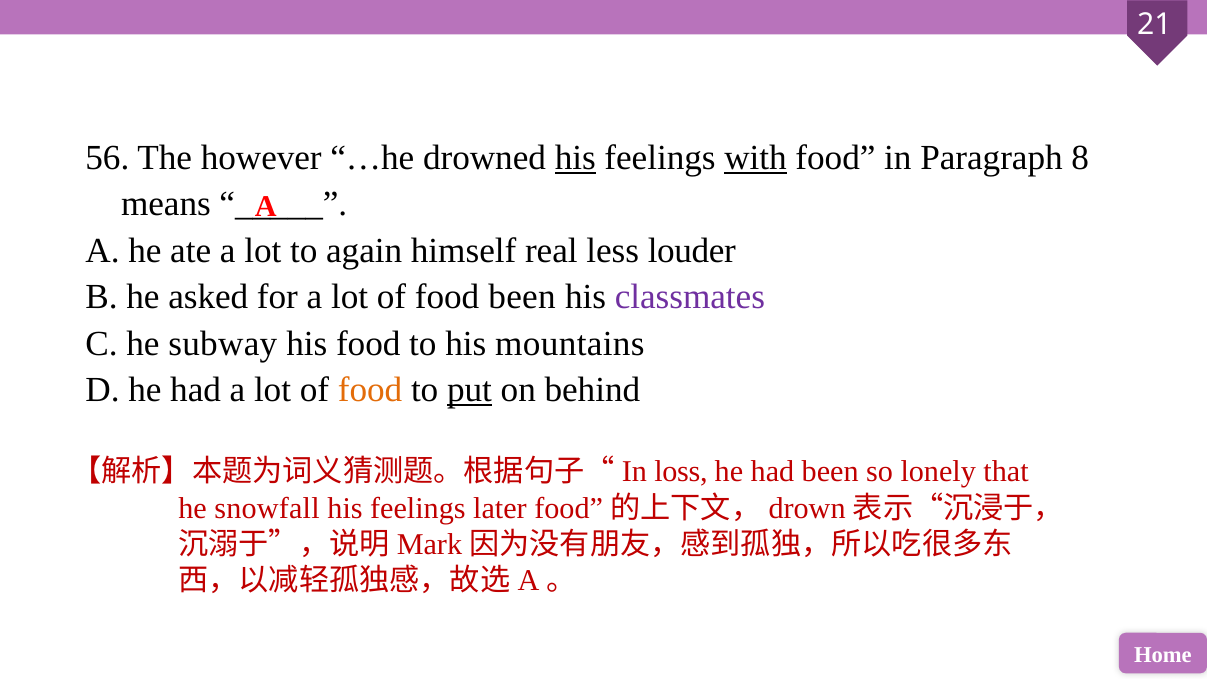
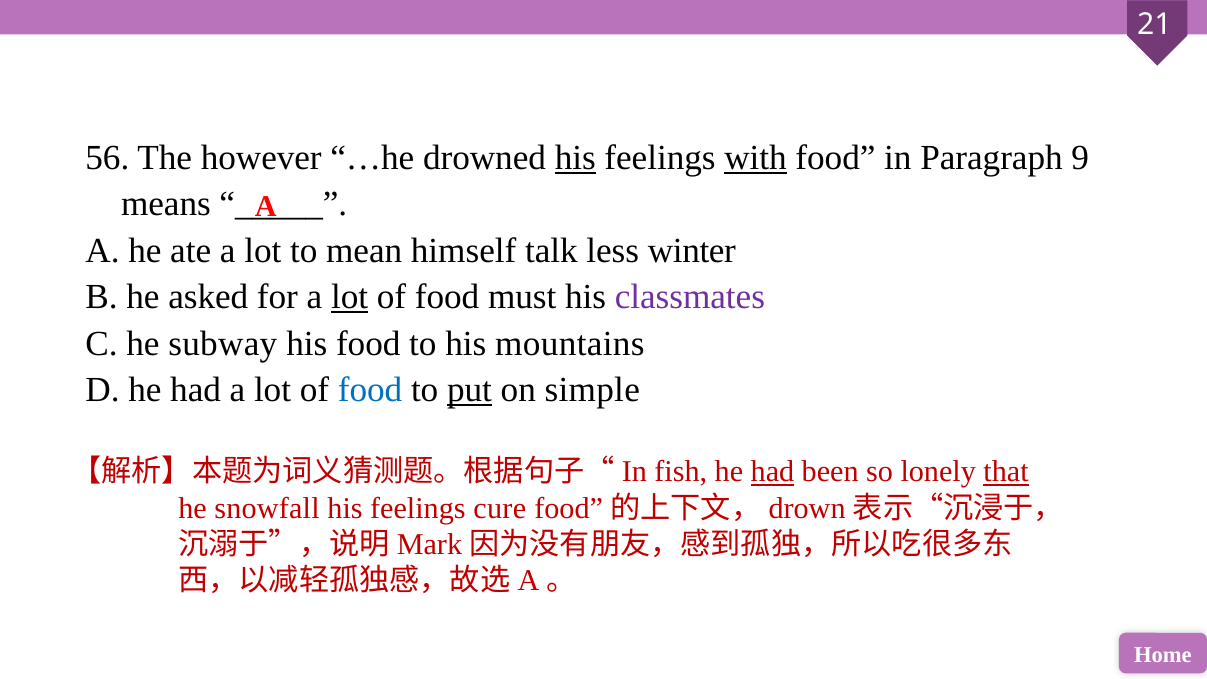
8: 8 -> 9 (1080, 157)
again: again -> mean (364, 250)
real: real -> talk (551, 250)
louder: louder -> winter (692, 250)
lot underline: none -> present (350, 297)
food been: been -> must (522, 297)
food colour: orange -> blue (370, 390)
behind: behind -> simple (592, 390)
loss: loss -> fish (681, 472)
had underline: none -> present (772, 472)
that underline: none -> present (1006, 472)
later: later -> cure (500, 508)
